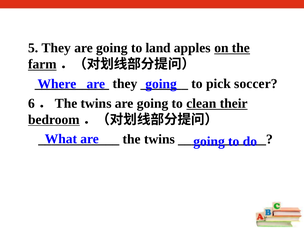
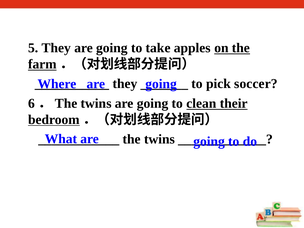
land: land -> take (158, 48)
